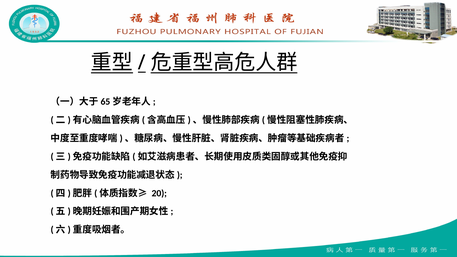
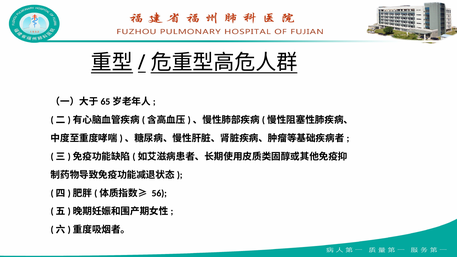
20: 20 -> 56 (159, 193)
